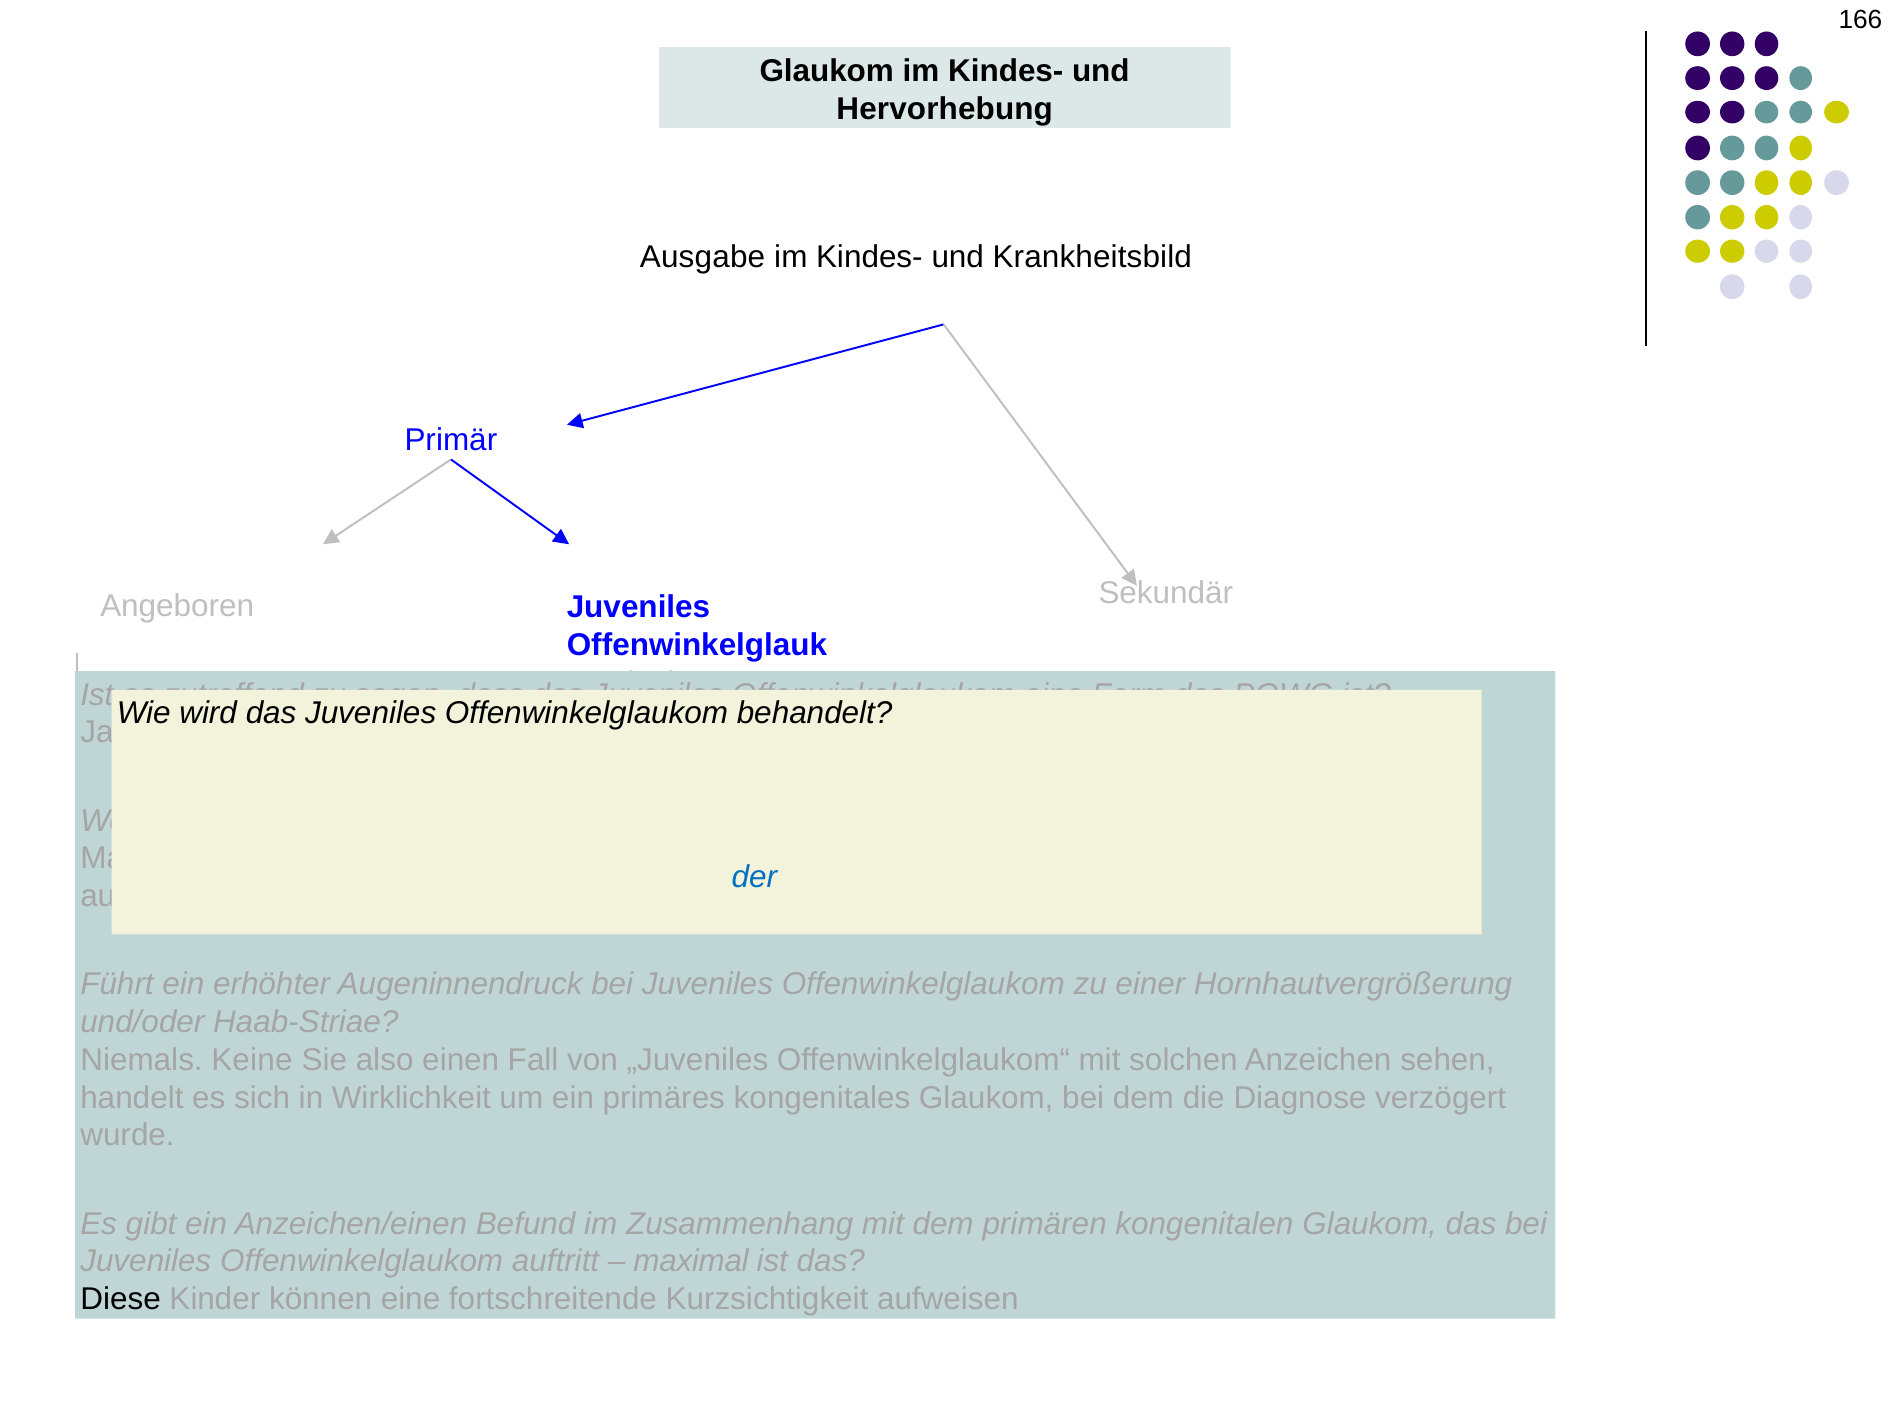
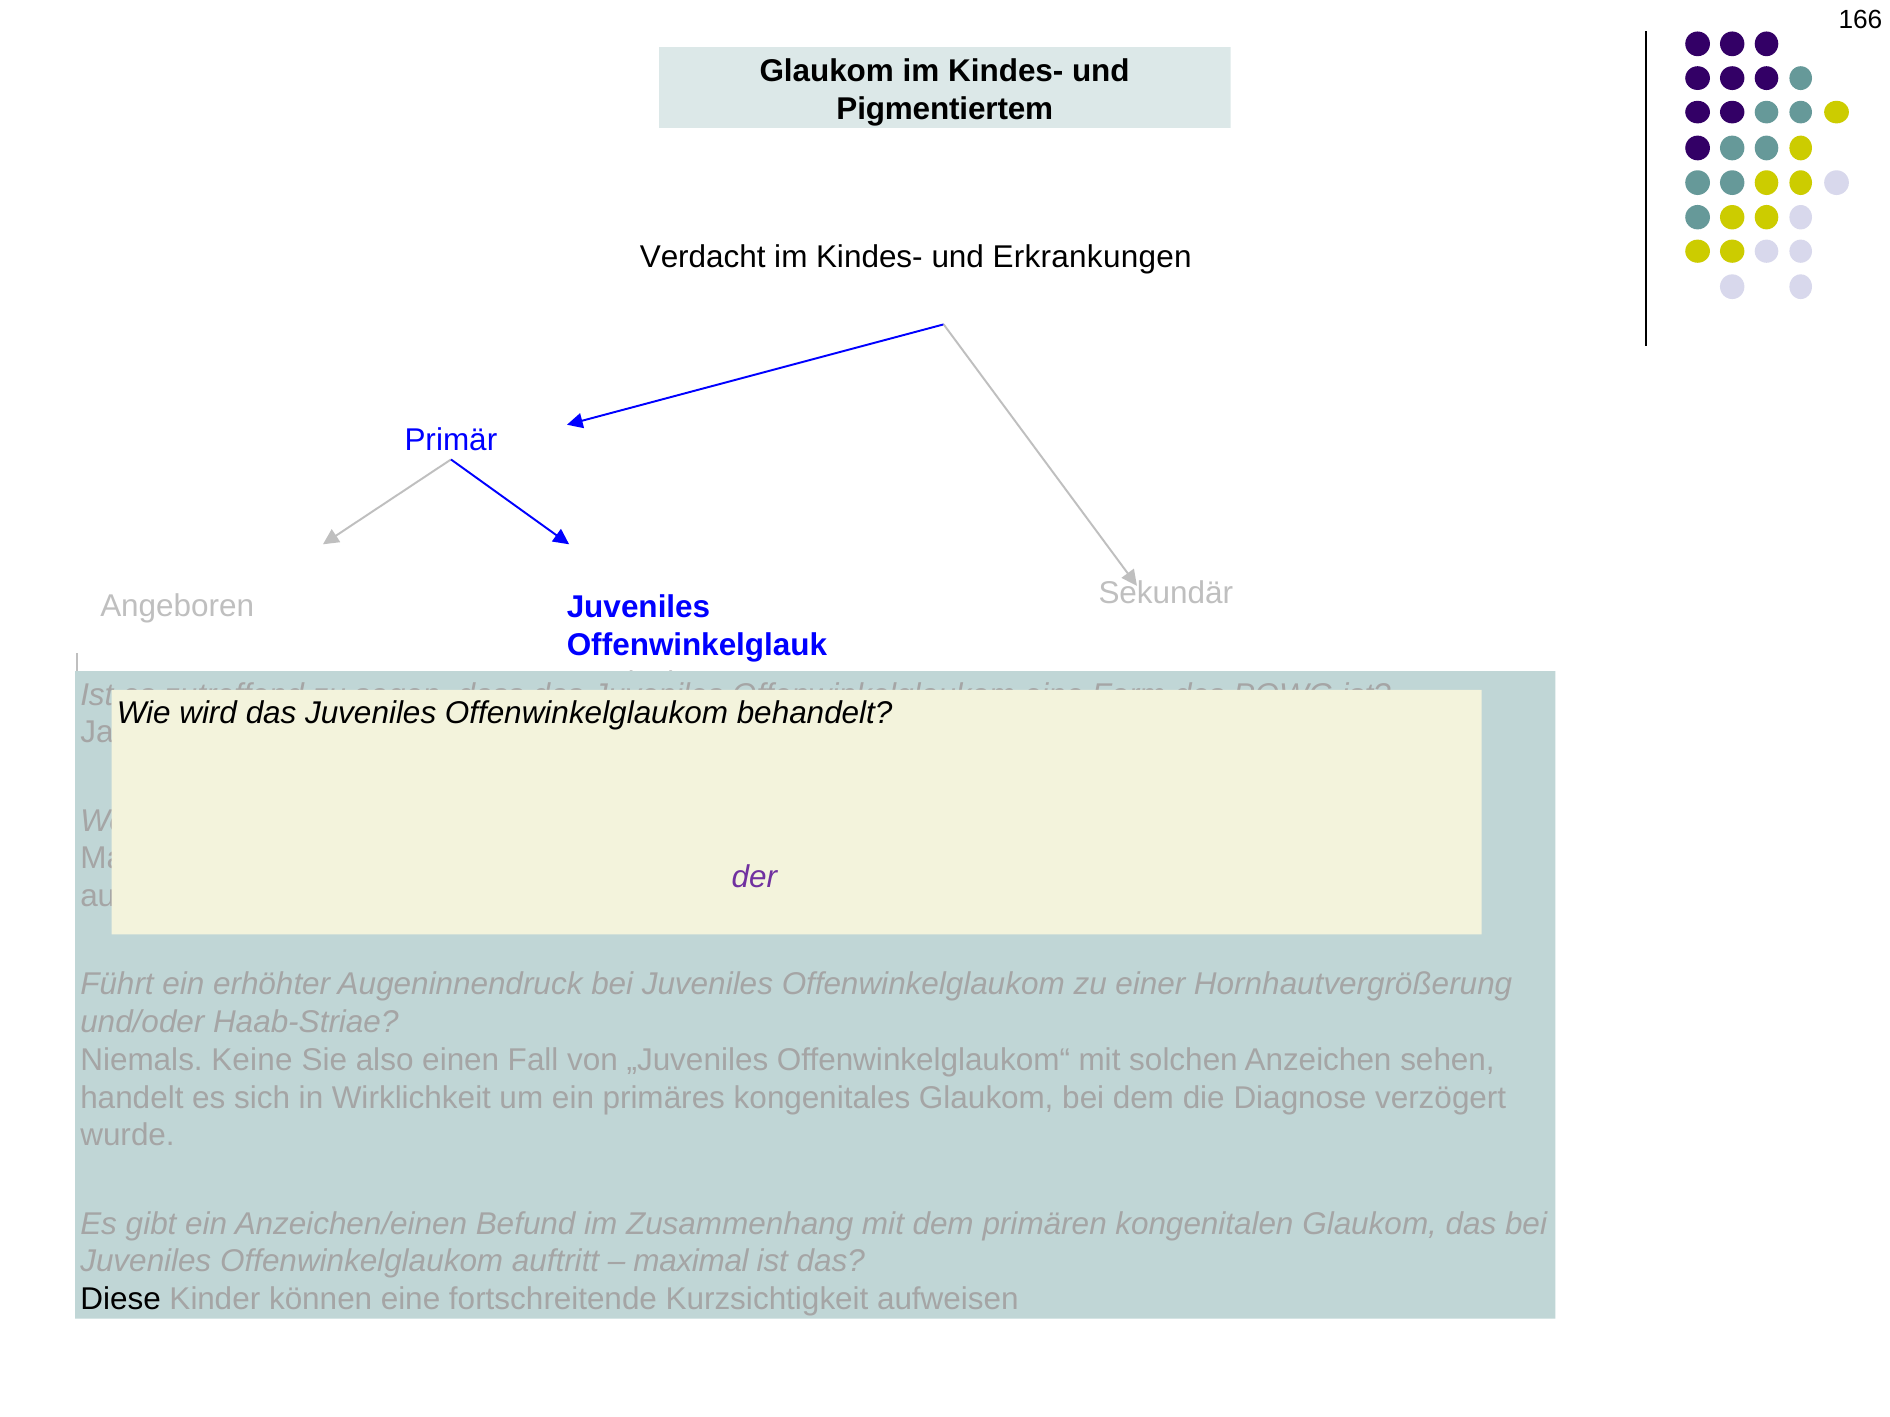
Hervorhebung: Hervorhebung -> Pigmentiertem (945, 109)
Ausgabe: Ausgabe -> Verdacht (703, 257)
Krankheitsbild: Krankheitsbild -> Erkrankungen (1092, 257)
der colour: blue -> purple (754, 878)
